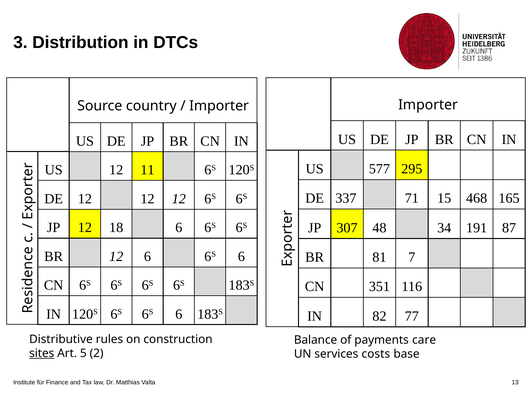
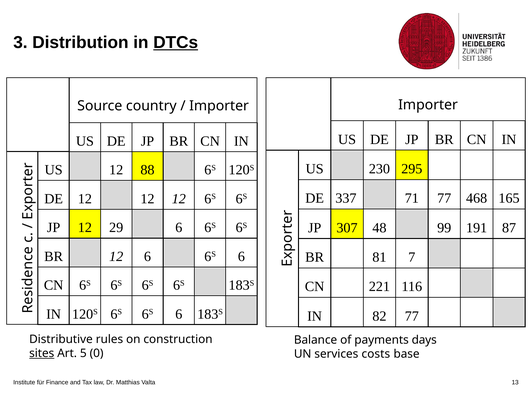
DTCs underline: none -> present (176, 42)
577: 577 -> 230 (379, 169)
11: 11 -> 88 (147, 170)
71 15: 15 -> 77 (444, 198)
18: 18 -> 29 (116, 228)
34: 34 -> 99 (444, 228)
351: 351 -> 221 (379, 287)
care: care -> days (424, 340)
2: 2 -> 0 (97, 353)
